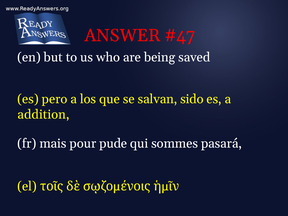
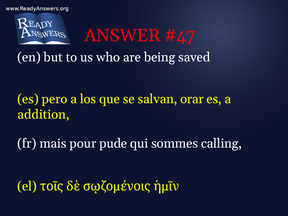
sido: sido -> orar (192, 99)
pasará: pasará -> calling (221, 143)
